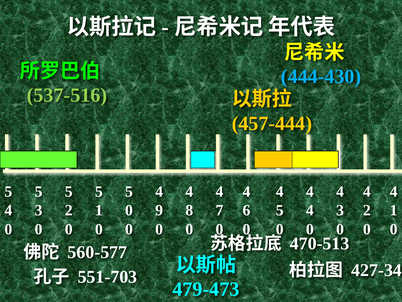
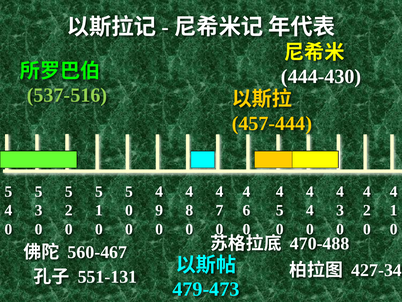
444-430 colour: light blue -> white (321, 76)
470-513: 470-513 -> 470-488 (320, 243)
560-577: 560-577 -> 560-467 (97, 252)
551-703: 551-703 -> 551-131 (107, 277)
